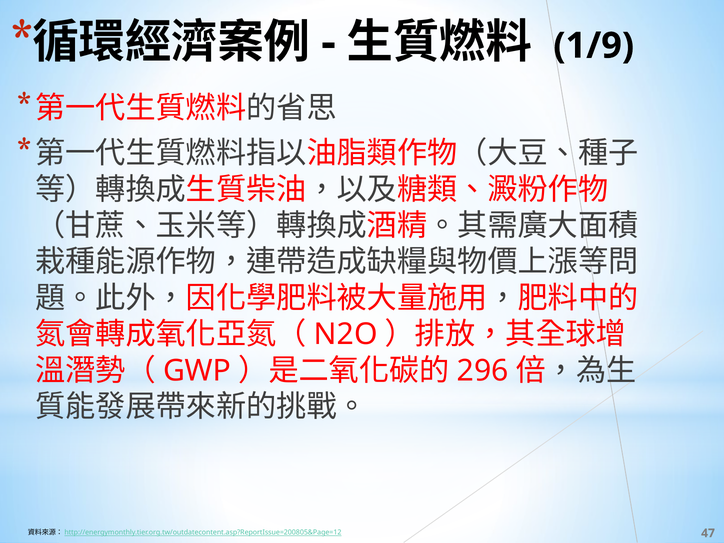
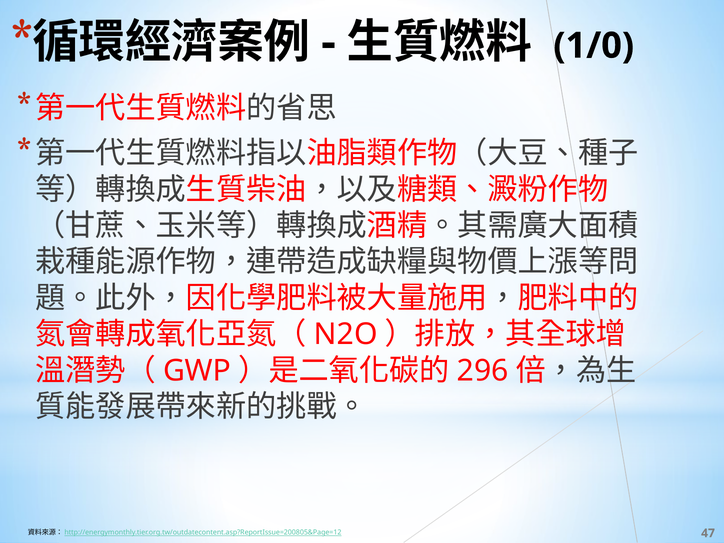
1/9: 1/9 -> 1/0 (594, 46)
